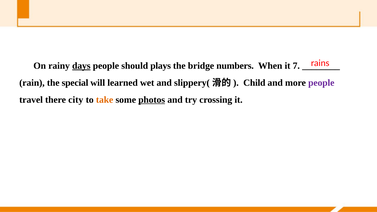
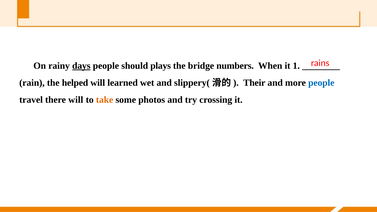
7: 7 -> 1 (296, 66)
special: special -> helped (75, 83)
Child: Child -> Their (254, 83)
people colour: purple -> blue (321, 83)
there city: city -> will (76, 100)
photos underline: present -> none (152, 100)
